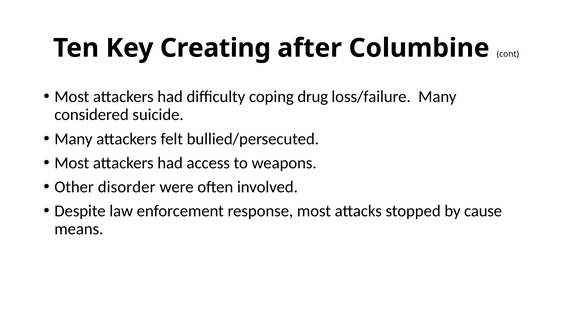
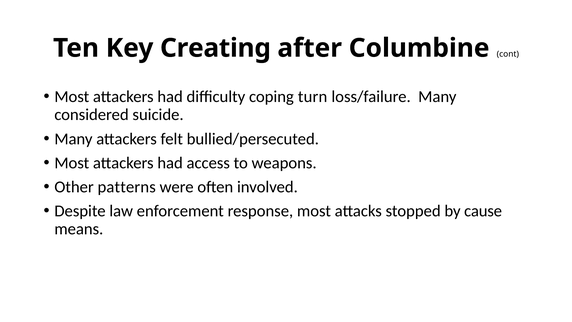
drug: drug -> turn (313, 97)
disorder: disorder -> patterns (127, 187)
